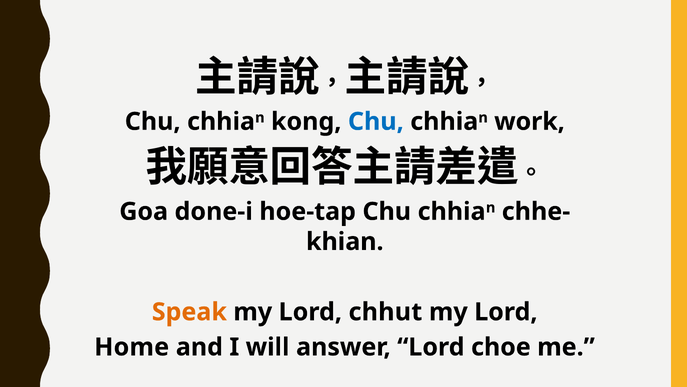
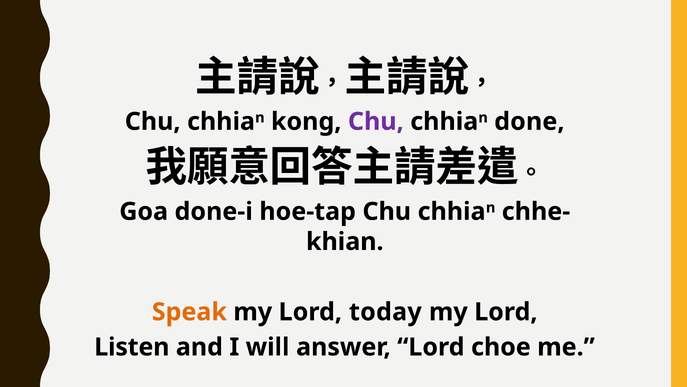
Chu colour: blue -> purple (376, 121)
work: work -> done (529, 121)
chhut: chhut -> today (385, 312)
Home: Home -> Listen (132, 347)
